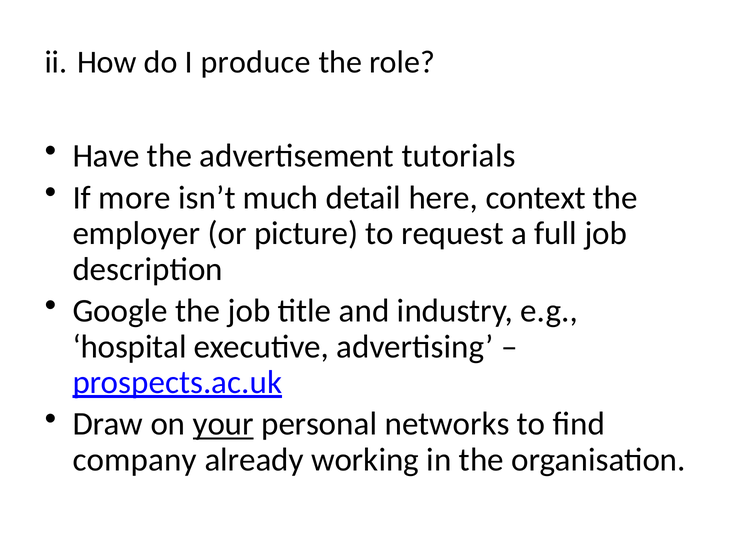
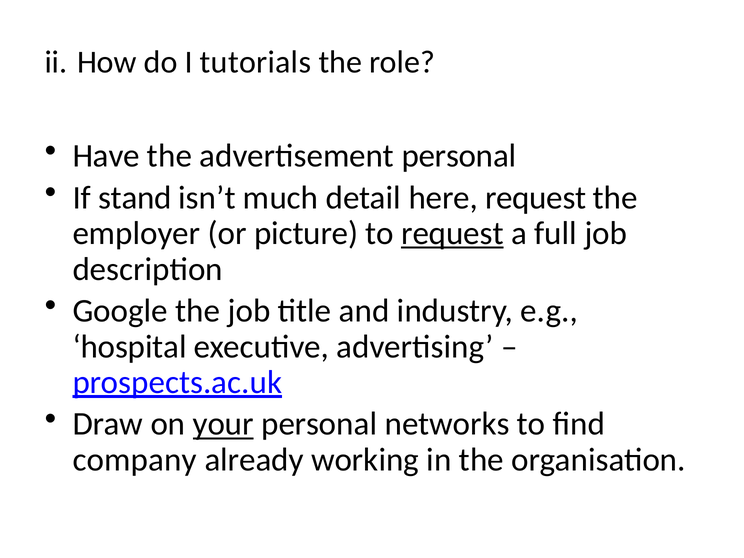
produce: produce -> tutorials (256, 62)
advertisement tutorials: tutorials -> personal (459, 156)
more: more -> stand (135, 198)
here context: context -> request (536, 198)
request underline: none -> present (452, 233)
